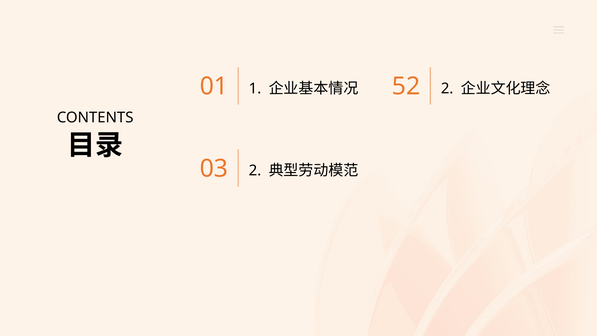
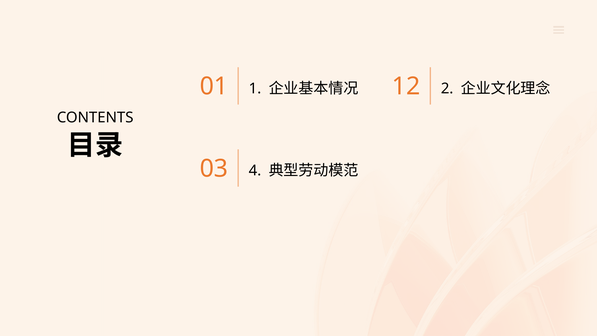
52: 52 -> 12 (406, 86)
03 2: 2 -> 4 (255, 171)
